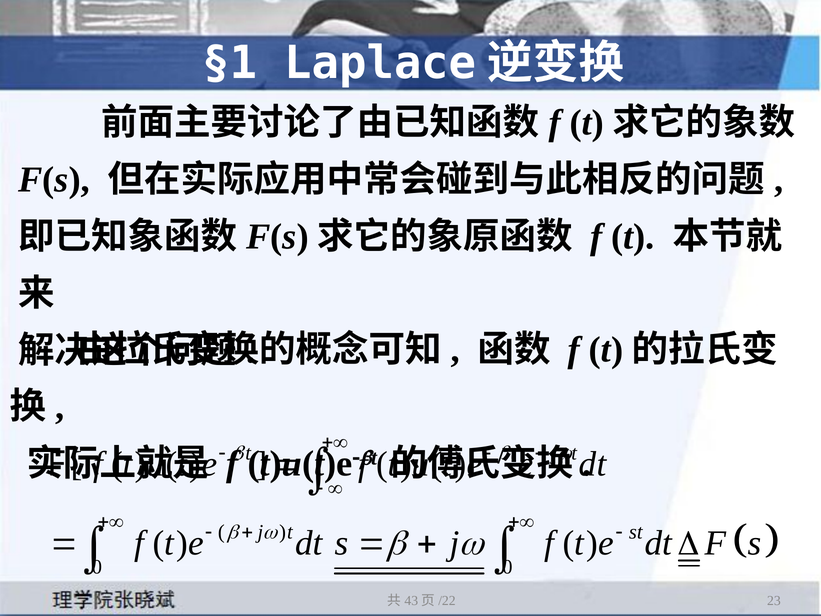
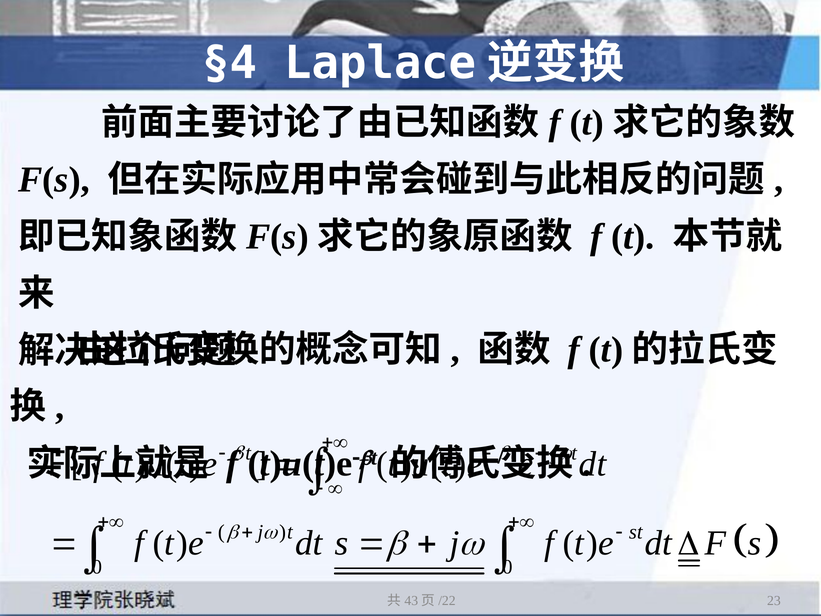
§1: §1 -> §4 (230, 63)
